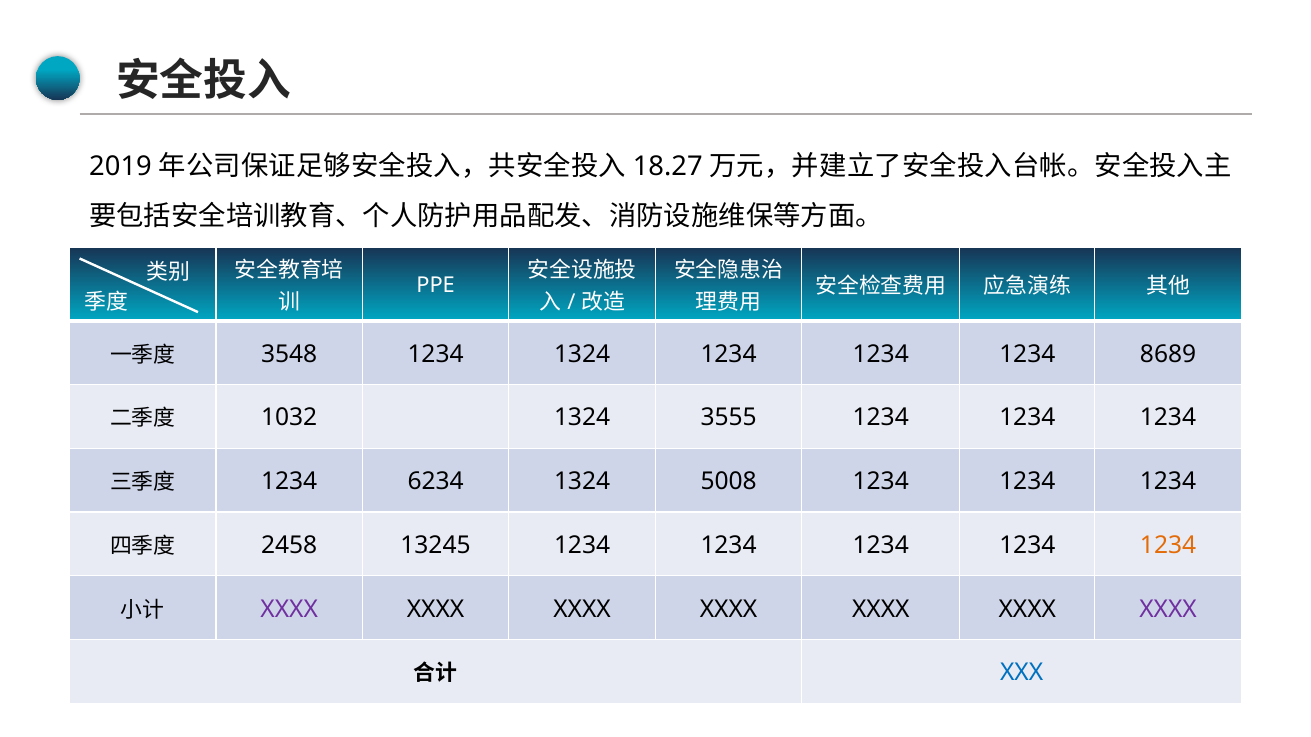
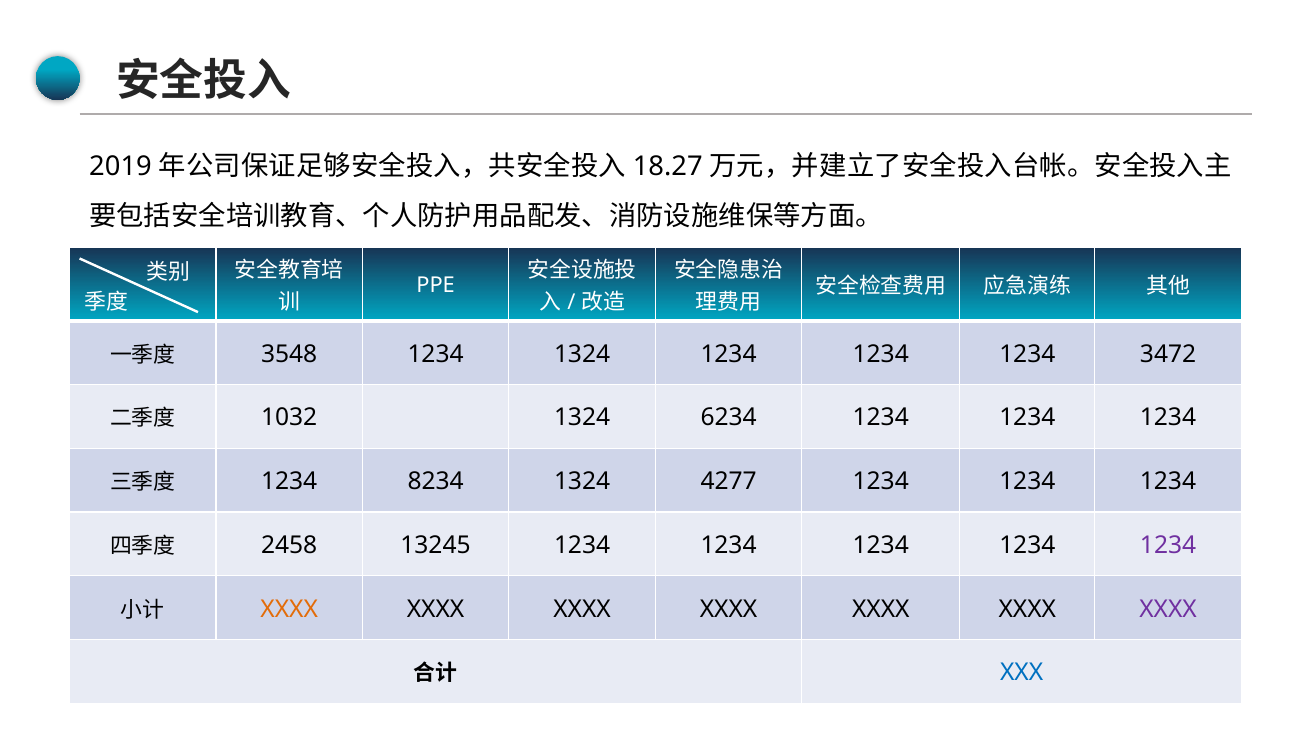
8689: 8689 -> 3472 (1168, 354)
3555: 3555 -> 6234 (729, 418)
6234: 6234 -> 8234 (436, 482)
5008: 5008 -> 4277 (729, 482)
1234 colour: orange -> purple (1168, 546)
XXXX colour: purple -> orange (289, 609)
